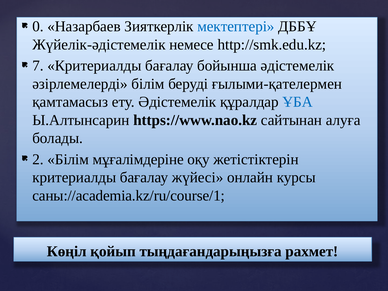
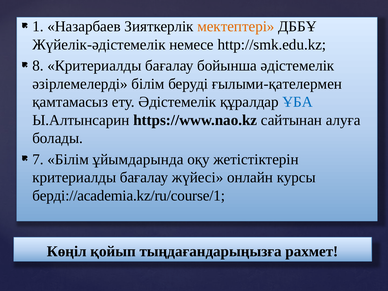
0: 0 -> 1 (38, 27)
мектептері colour: blue -> orange (236, 27)
7: 7 -> 8 (38, 66)
2: 2 -> 7 (38, 159)
мұғалімдеріне: мұғалімдеріне -> ұйымдарында (138, 159)
саны://academia.kz/ru/course/1: саны://academia.kz/ru/course/1 -> берді://academia.kz/ru/course/1 (129, 196)
